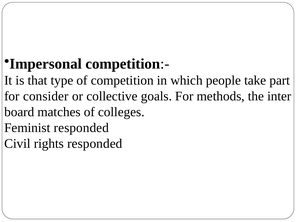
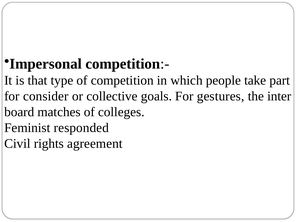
methods: methods -> gestures (221, 96)
rights responded: responded -> agreement (95, 144)
